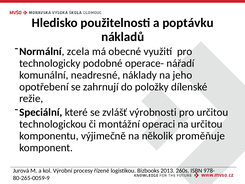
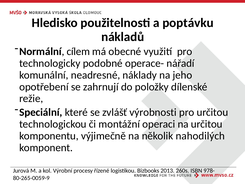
zcela: zcela -> cílem (78, 51)
proměňuje: proměňuje -> nahodilých (200, 136)
